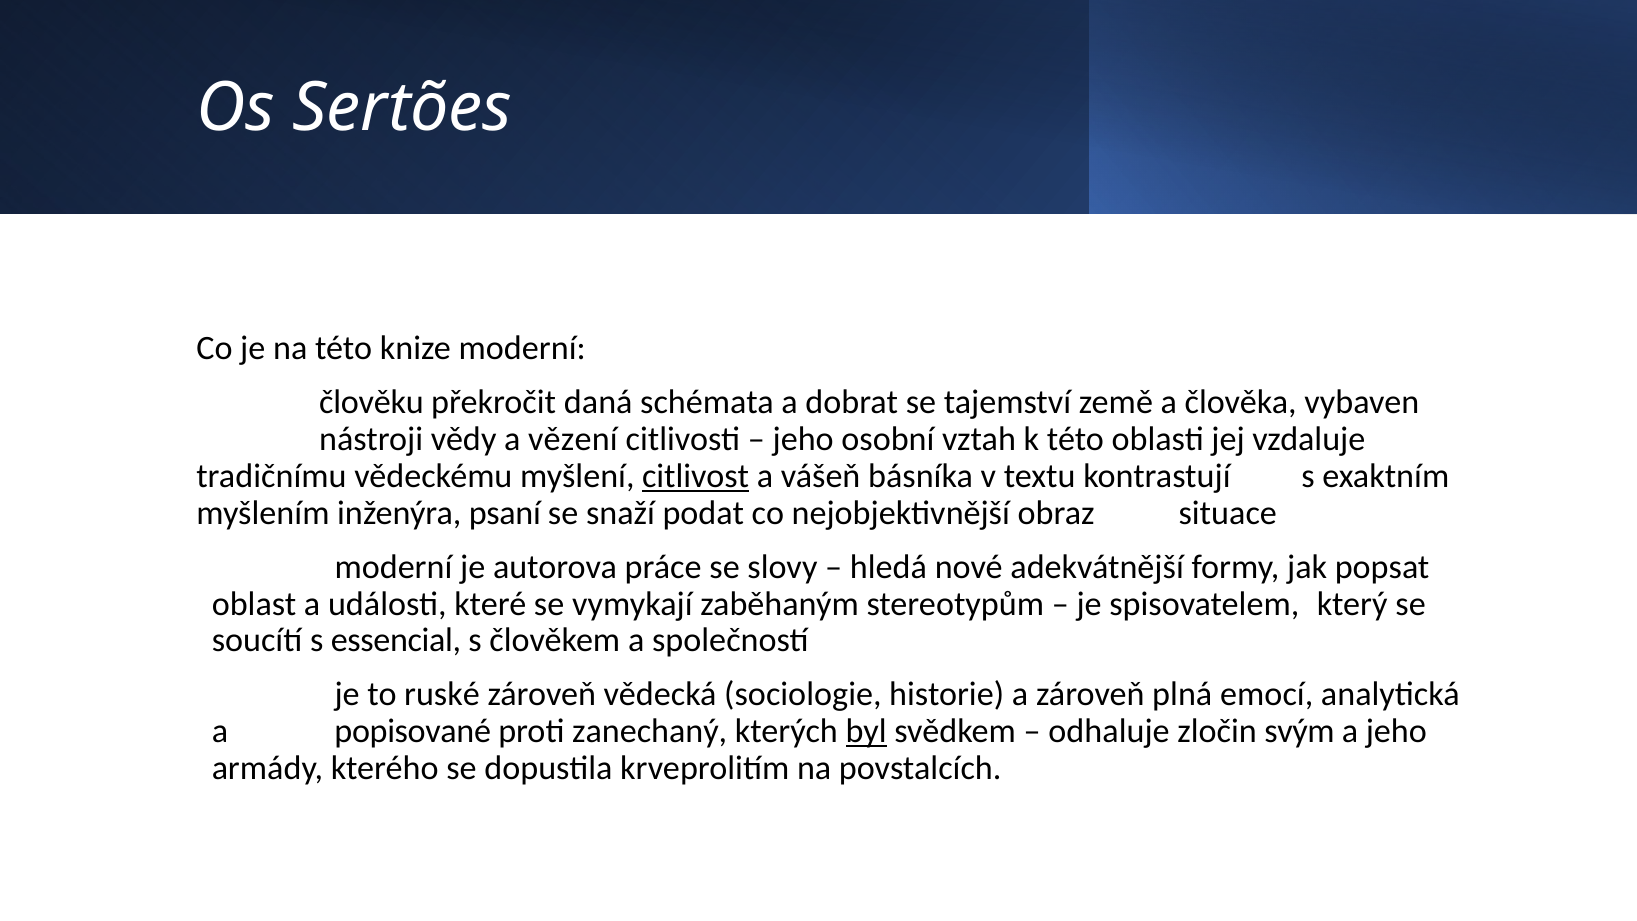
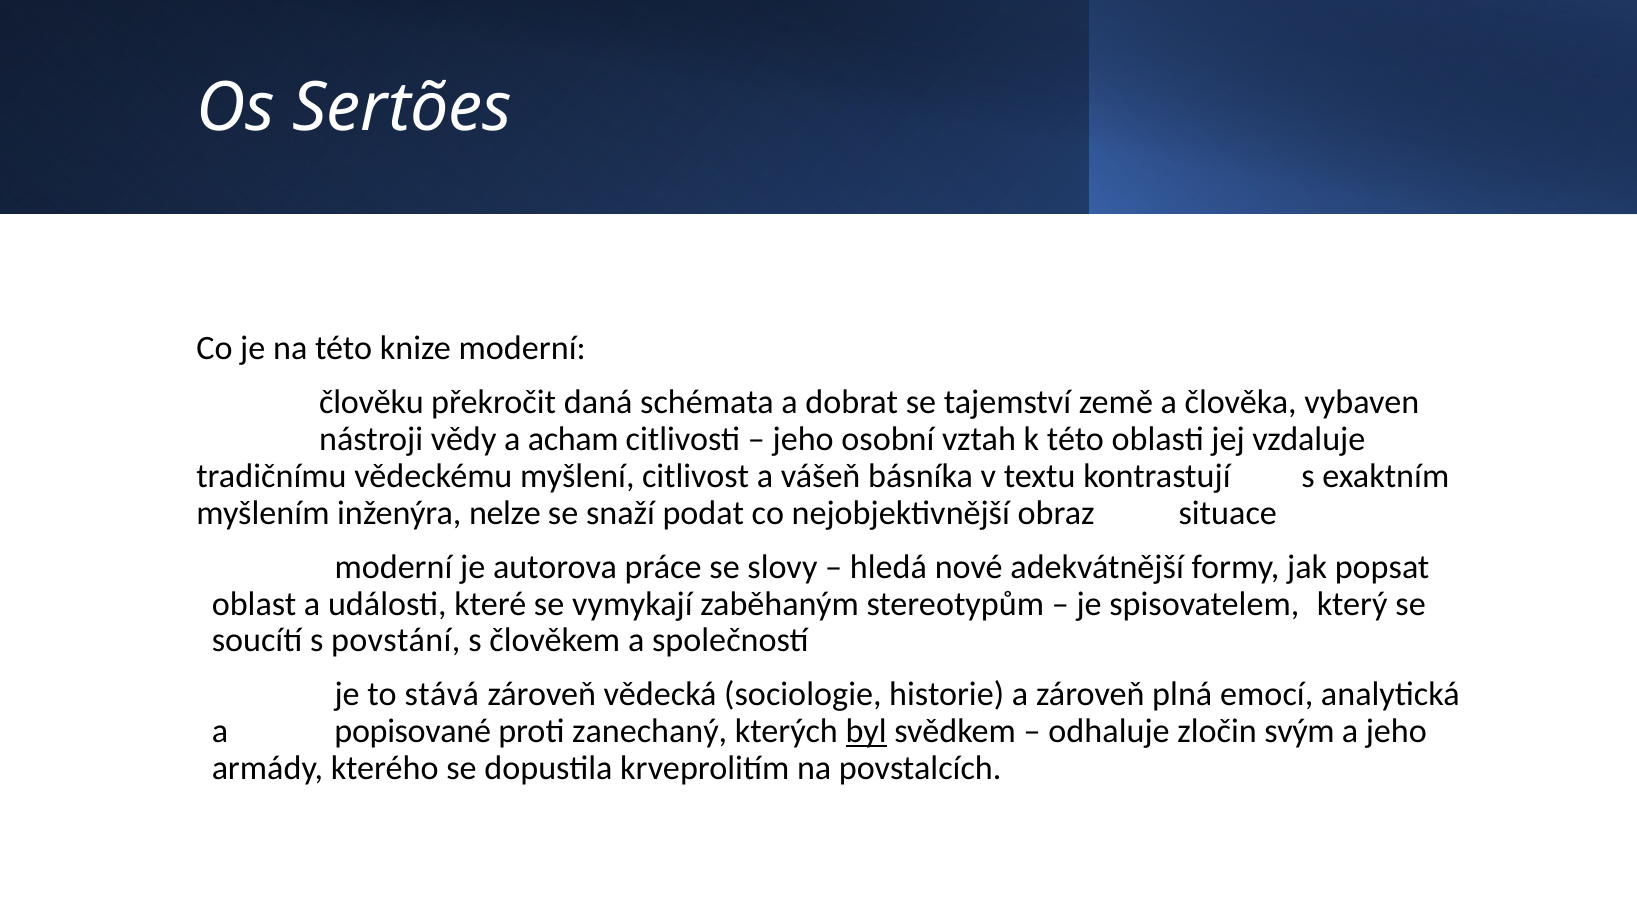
vězení: vězení -> acham (573, 439)
citlivost underline: present -> none (696, 476)
psaní: psaní -> nelze (505, 513)
essencial: essencial -> povstání (396, 641)
ruské: ruské -> stává (442, 695)
